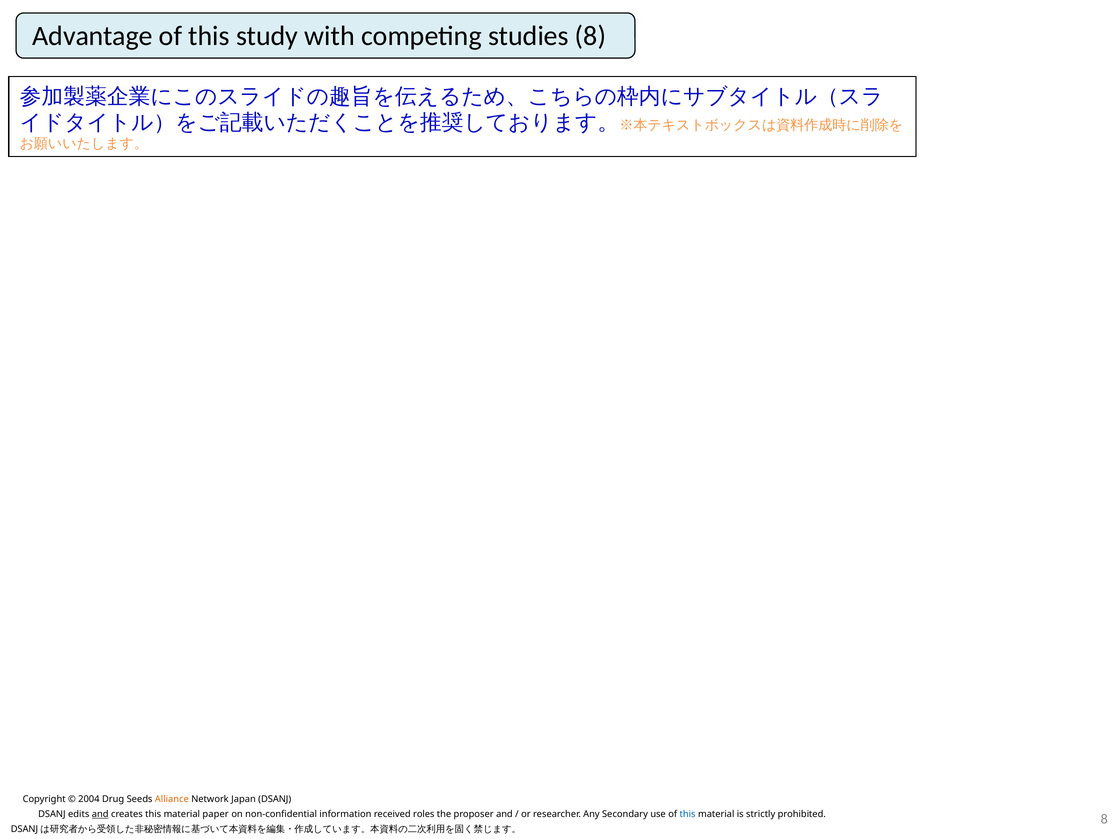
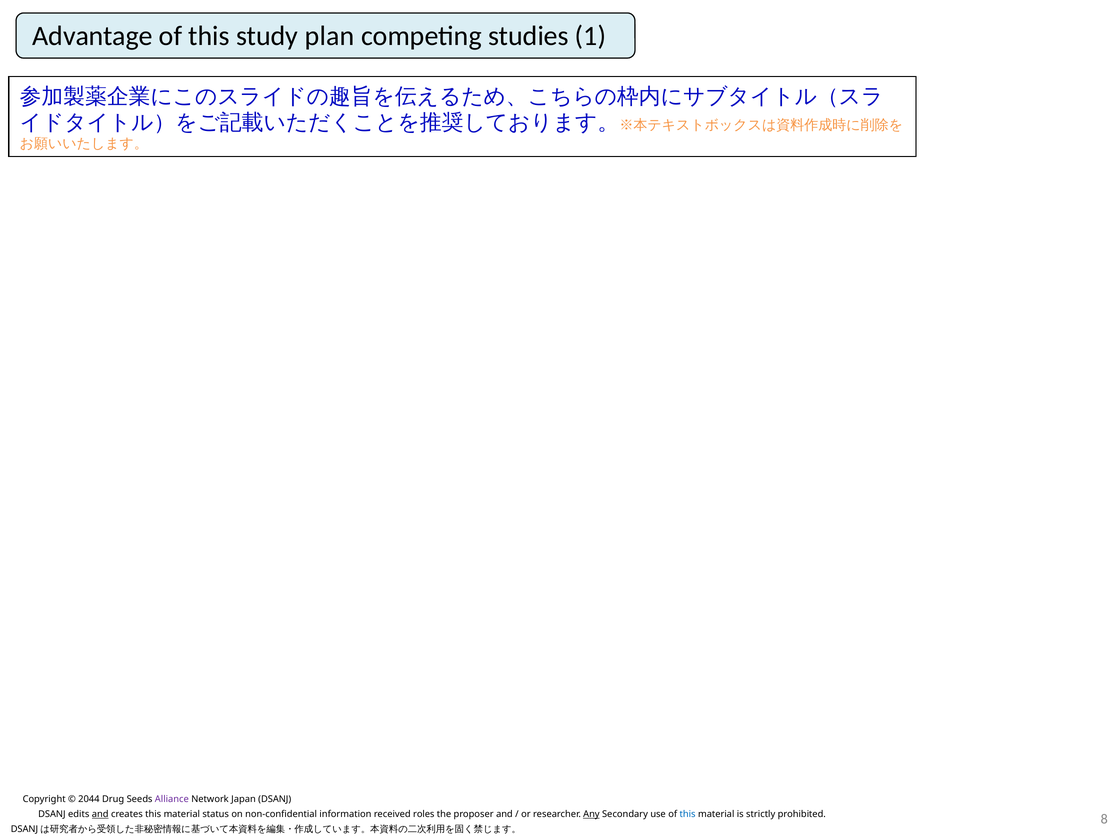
with: with -> plan (330, 36)
studies 8: 8 -> 1 (591, 36)
2004: 2004 -> 2044 (89, 799)
Alliance colour: orange -> purple (172, 799)
paper: paper -> status (216, 814)
Any underline: none -> present (591, 814)
